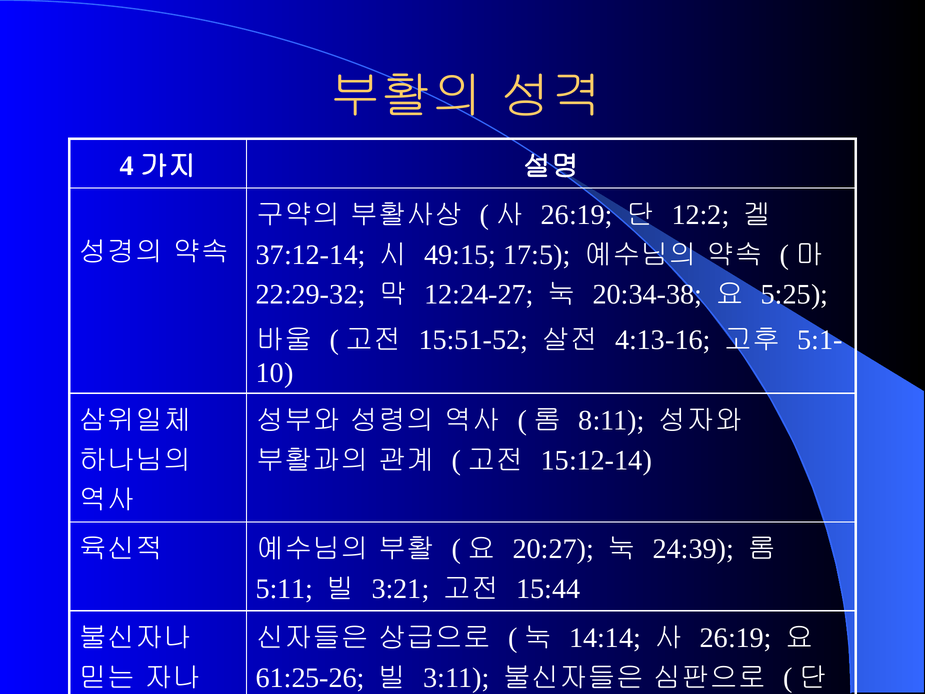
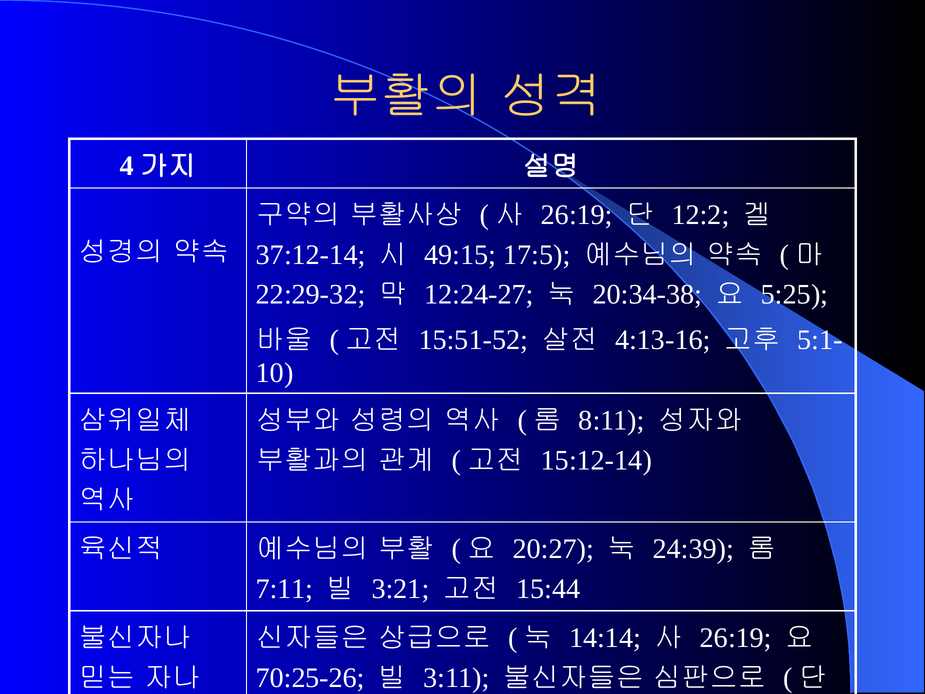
5:11: 5:11 -> 7:11 (284, 589)
61:25-26: 61:25-26 -> 70:25-26 (310, 677)
